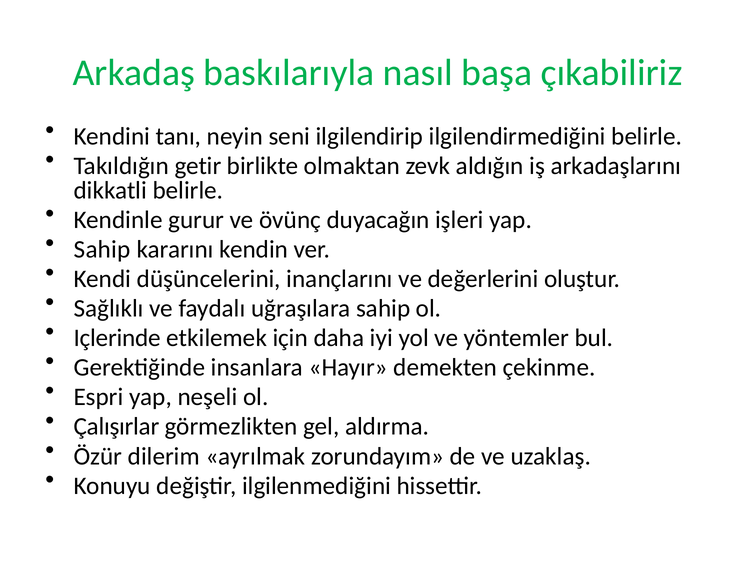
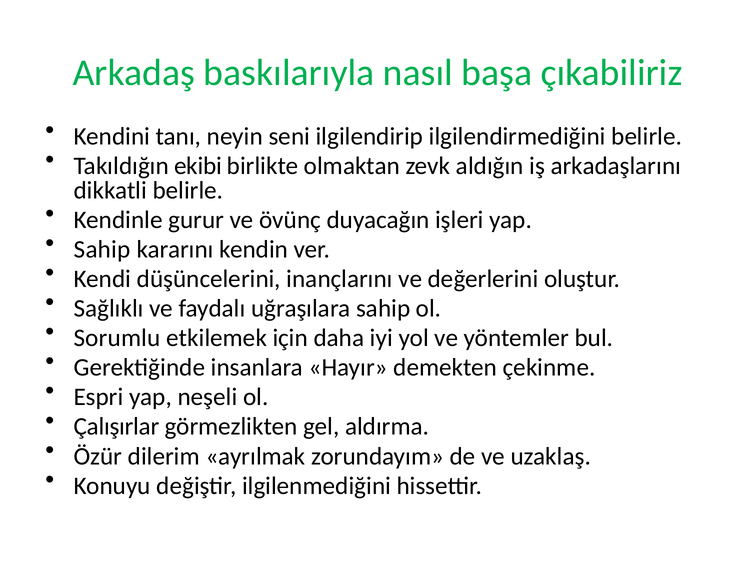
getir: getir -> ekibi (198, 166)
Içlerinde: Içlerinde -> Sorumlu (117, 338)
